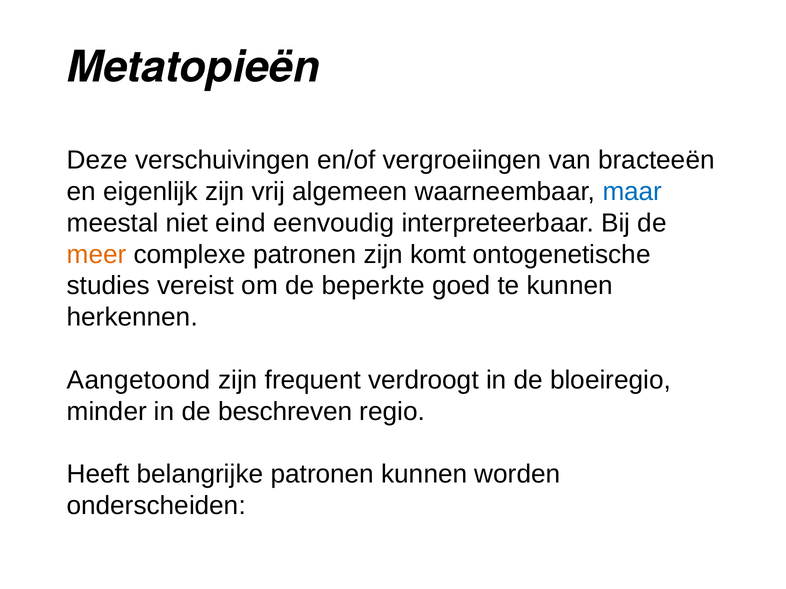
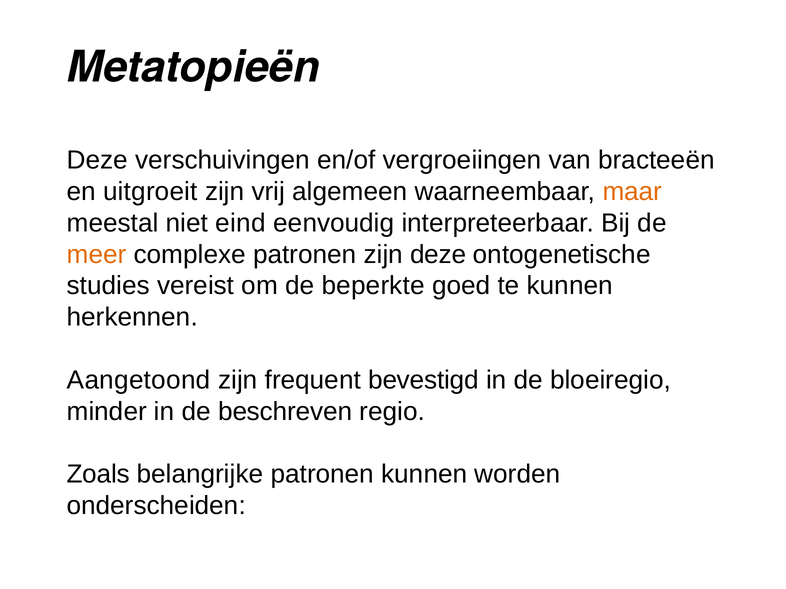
eigenlijk: eigenlijk -> uitgroeit (150, 192)
maar colour: blue -> orange (632, 192)
zijn komt: komt -> deze (438, 255)
verdroogt: verdroogt -> bevestigd (424, 380)
Heeft: Heeft -> Zoals (98, 475)
